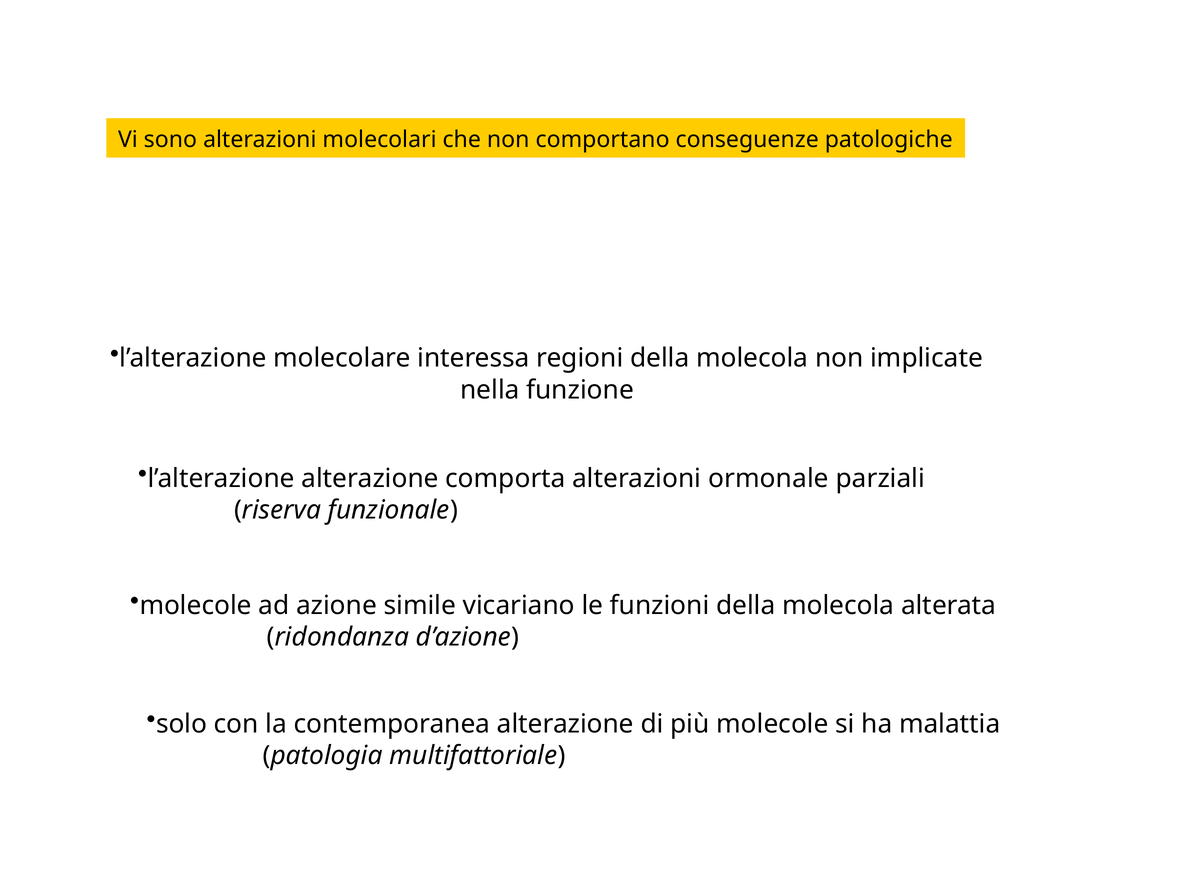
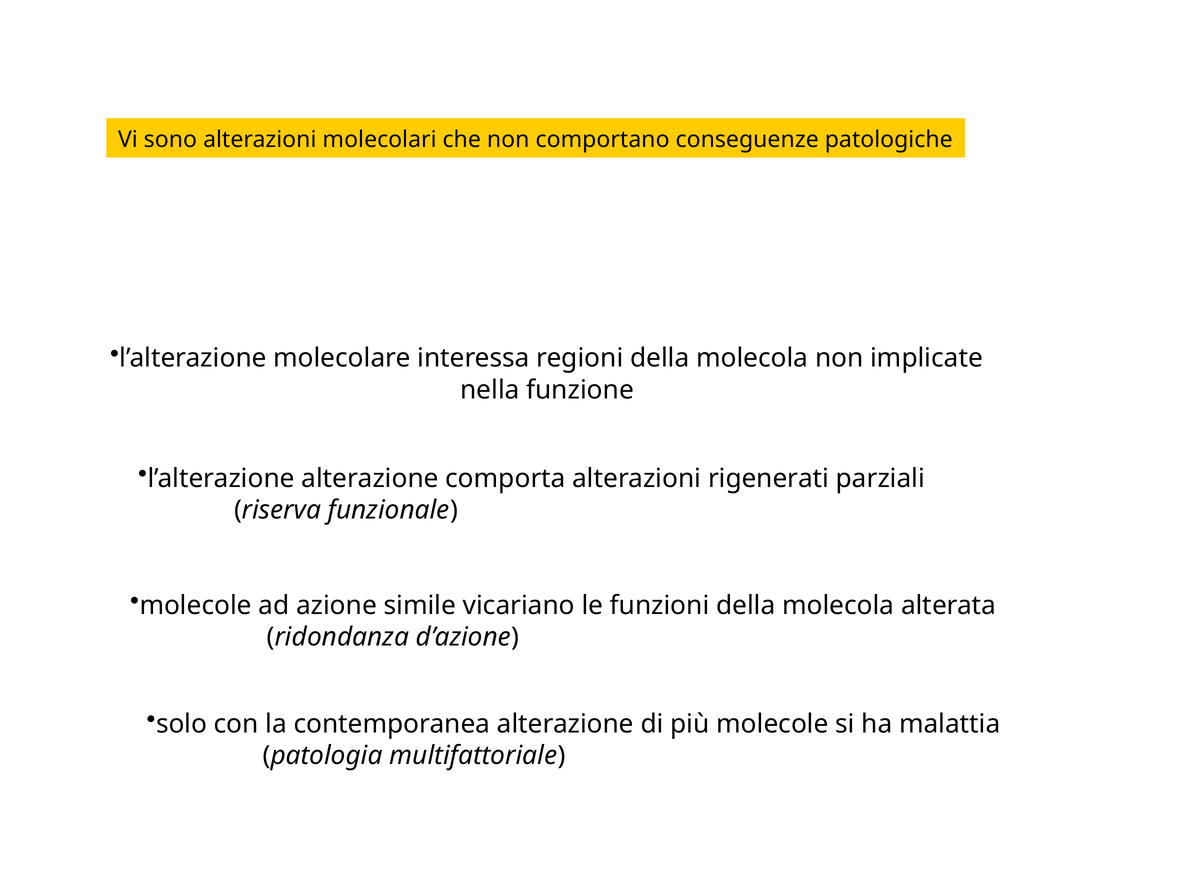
ormonale: ormonale -> rigenerati (769, 478)
